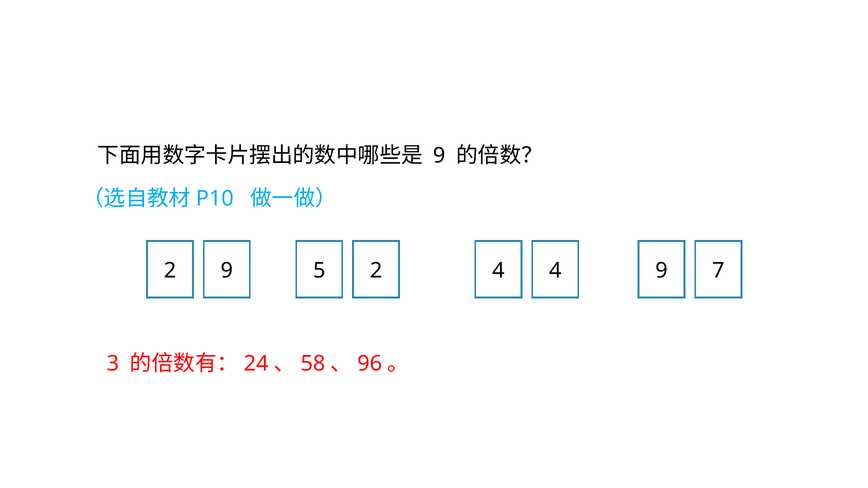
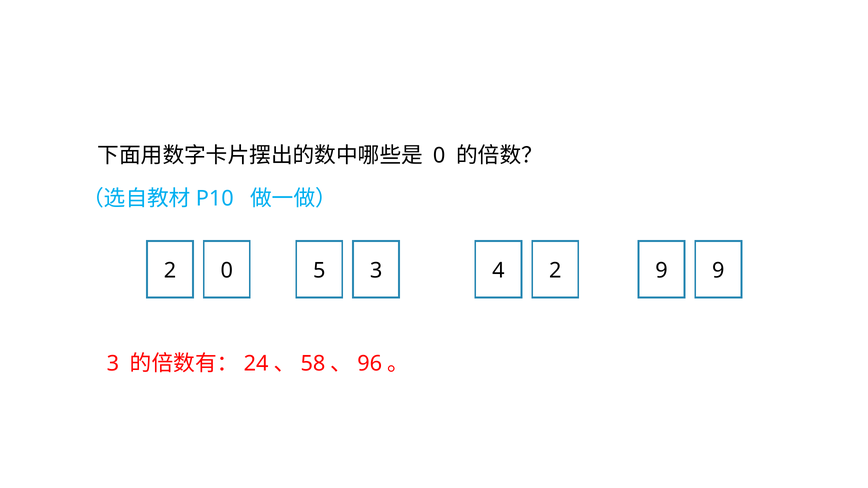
9: 9 -> 0 (439, 156)
2 9: 9 -> 0 (227, 271)
5 2: 2 -> 3 (376, 271)
4 4: 4 -> 2 (555, 271)
9 7: 7 -> 9 (718, 271)
